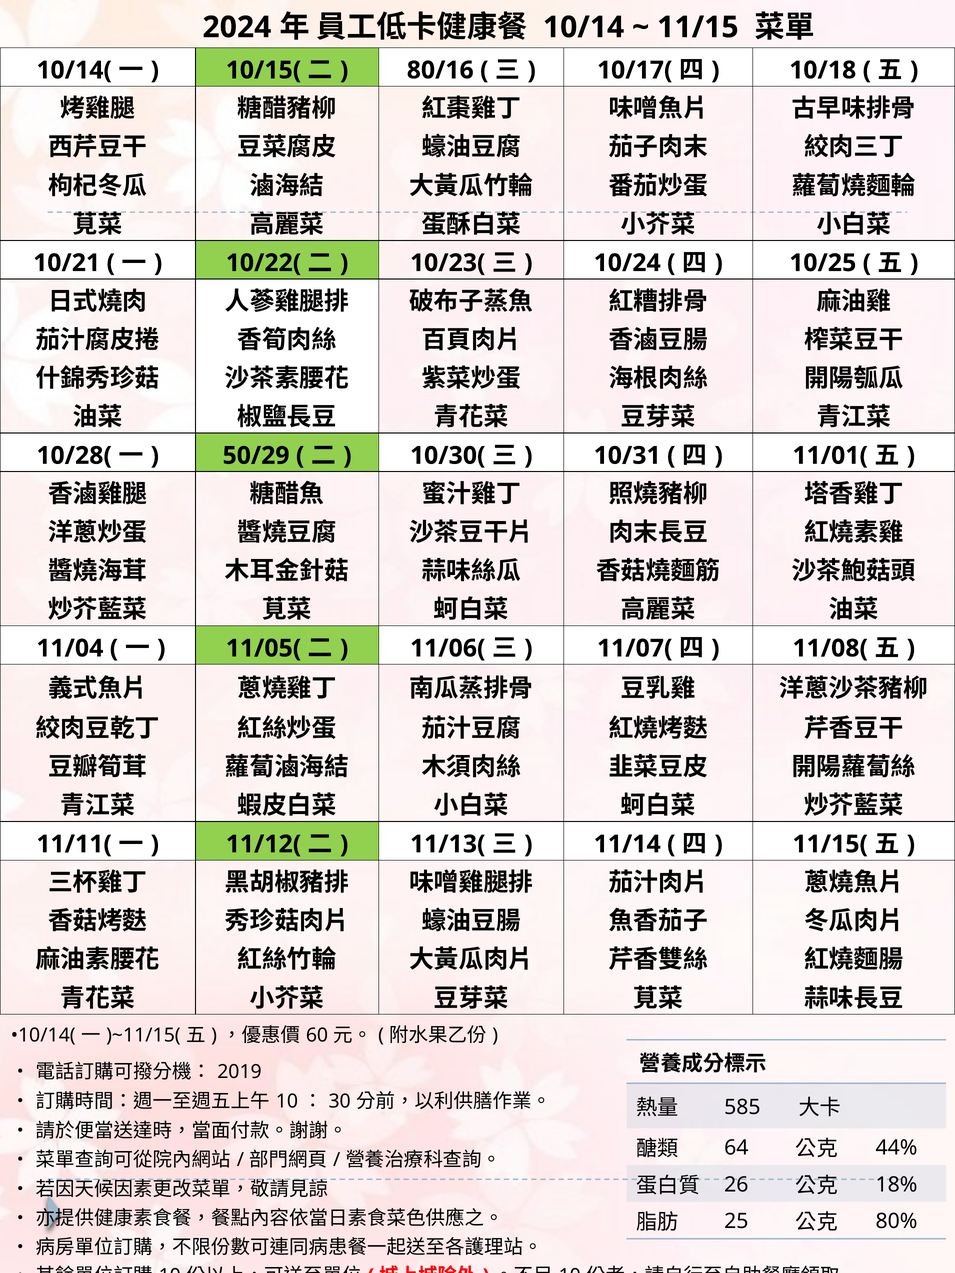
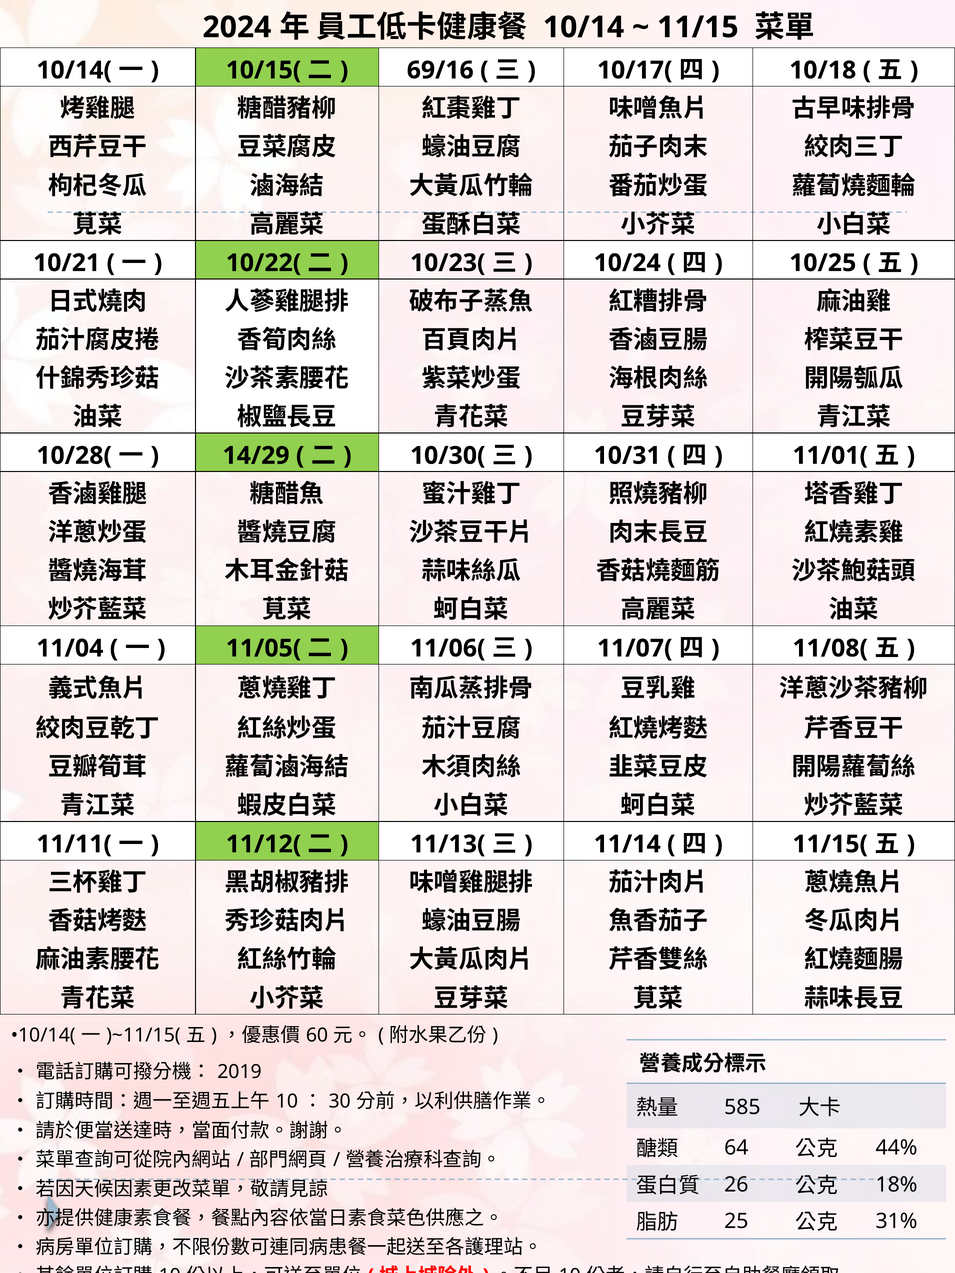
80/16: 80/16 -> 69/16 (440, 70)
50/29: 50/29 -> 14/29 (256, 456)
80%: 80% -> 31% (897, 1222)
